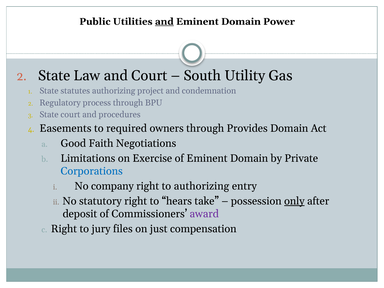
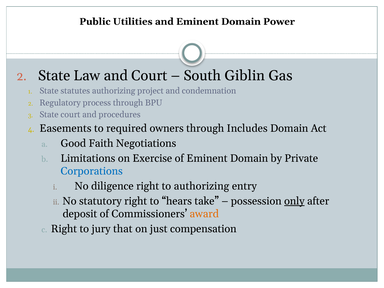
and underline: present -> none (164, 22)
Utility: Utility -> Giblin (245, 76)
Provides: Provides -> Includes (247, 128)
company: company -> diligence (112, 186)
award colour: purple -> orange (204, 214)
files: files -> that (123, 229)
